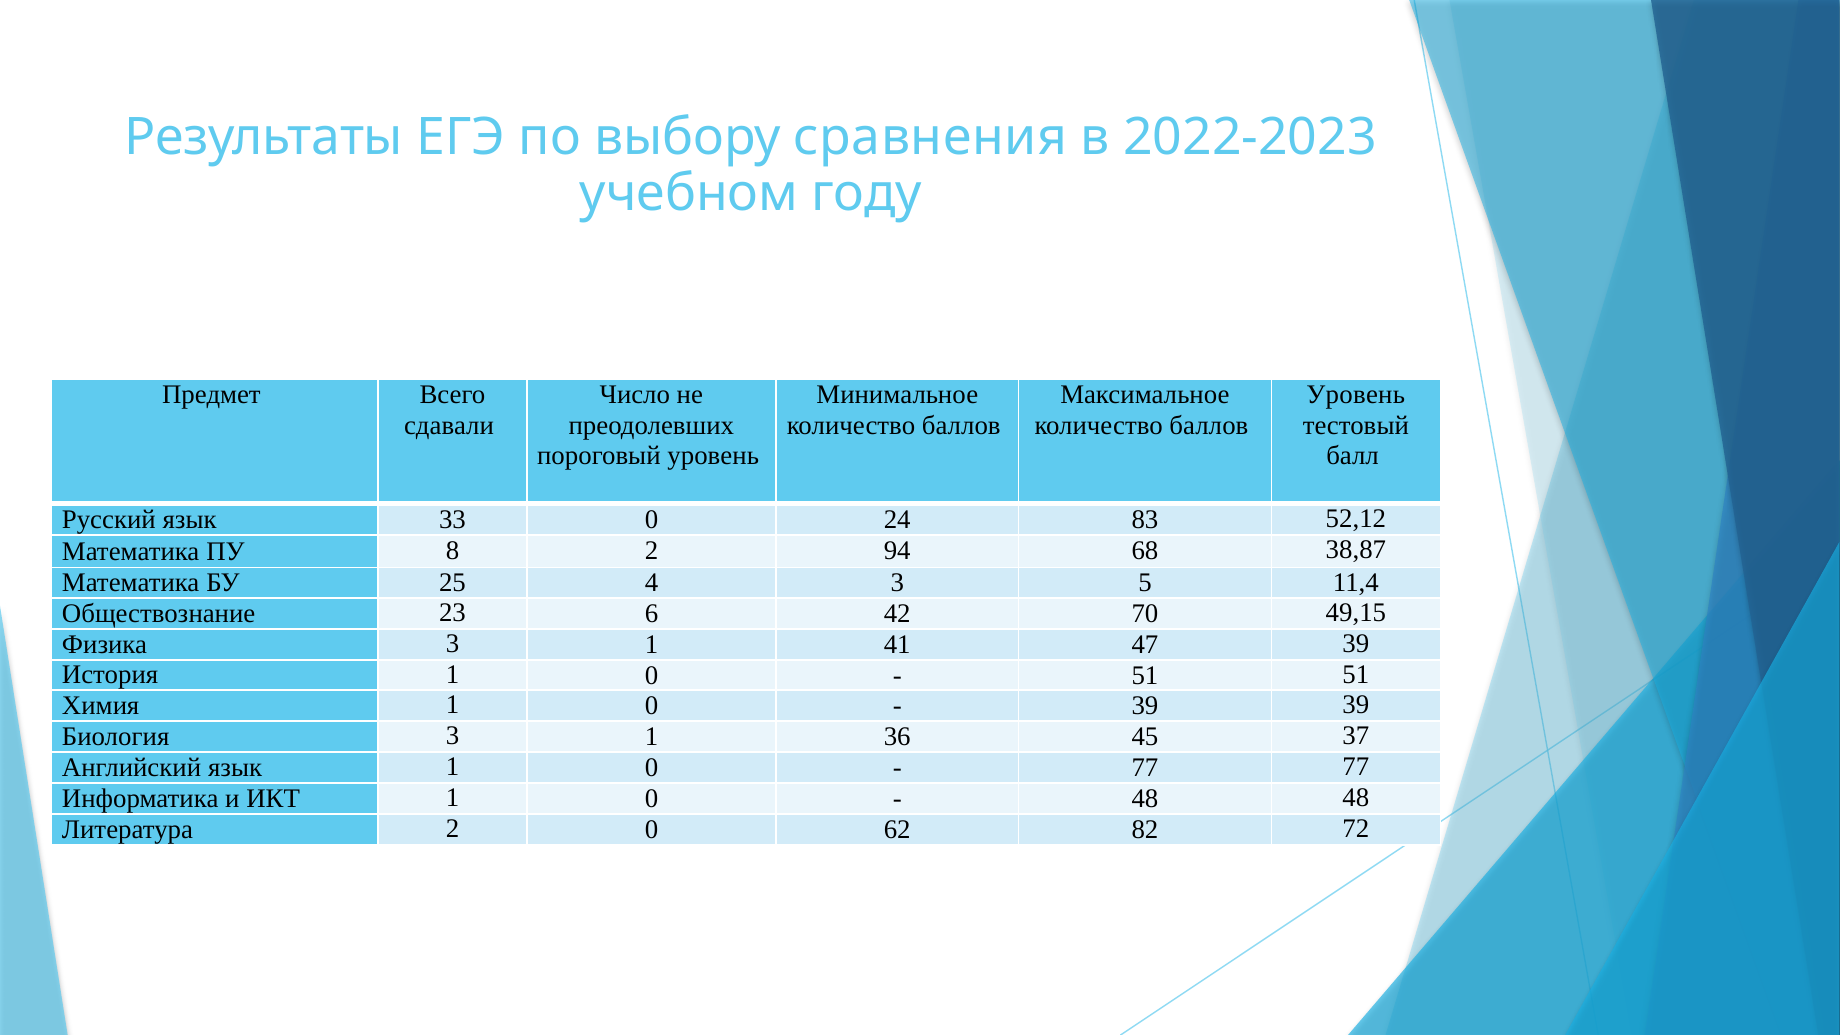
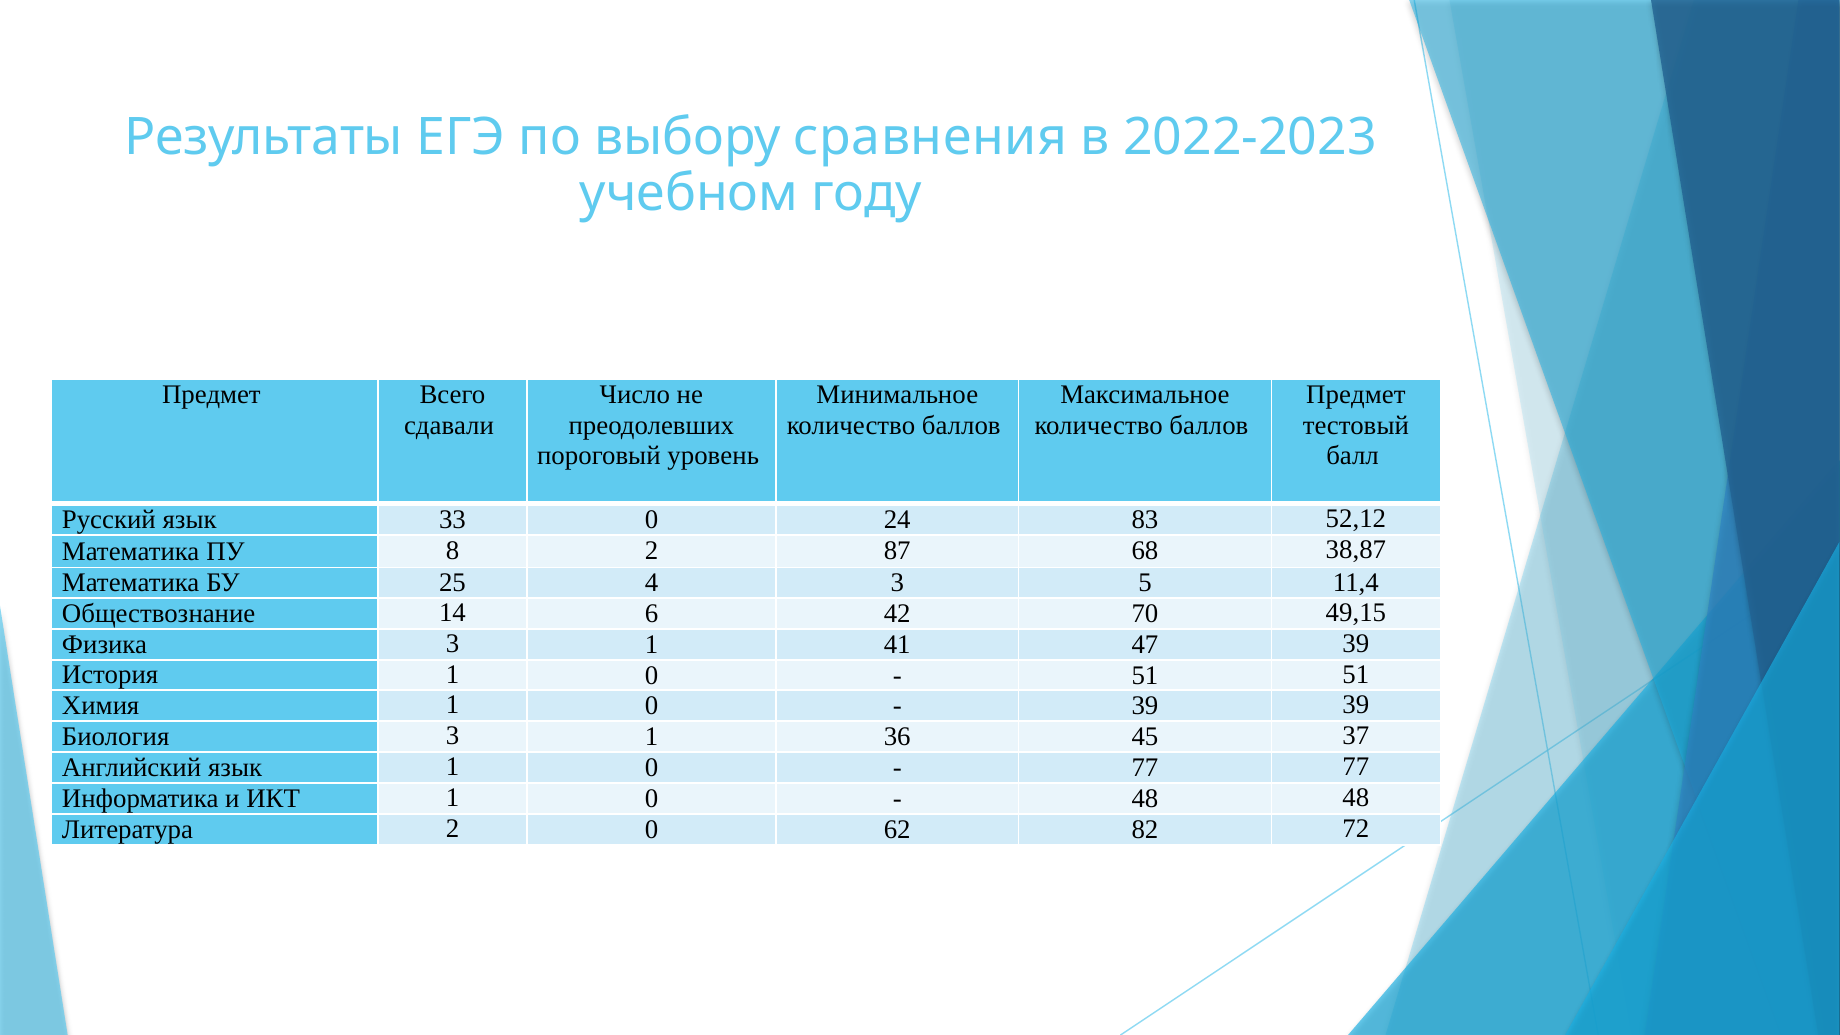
Уровень: Уровень -> Предмет (1356, 395)
94: 94 -> 87 (897, 550)
23: 23 -> 14 (452, 613)
